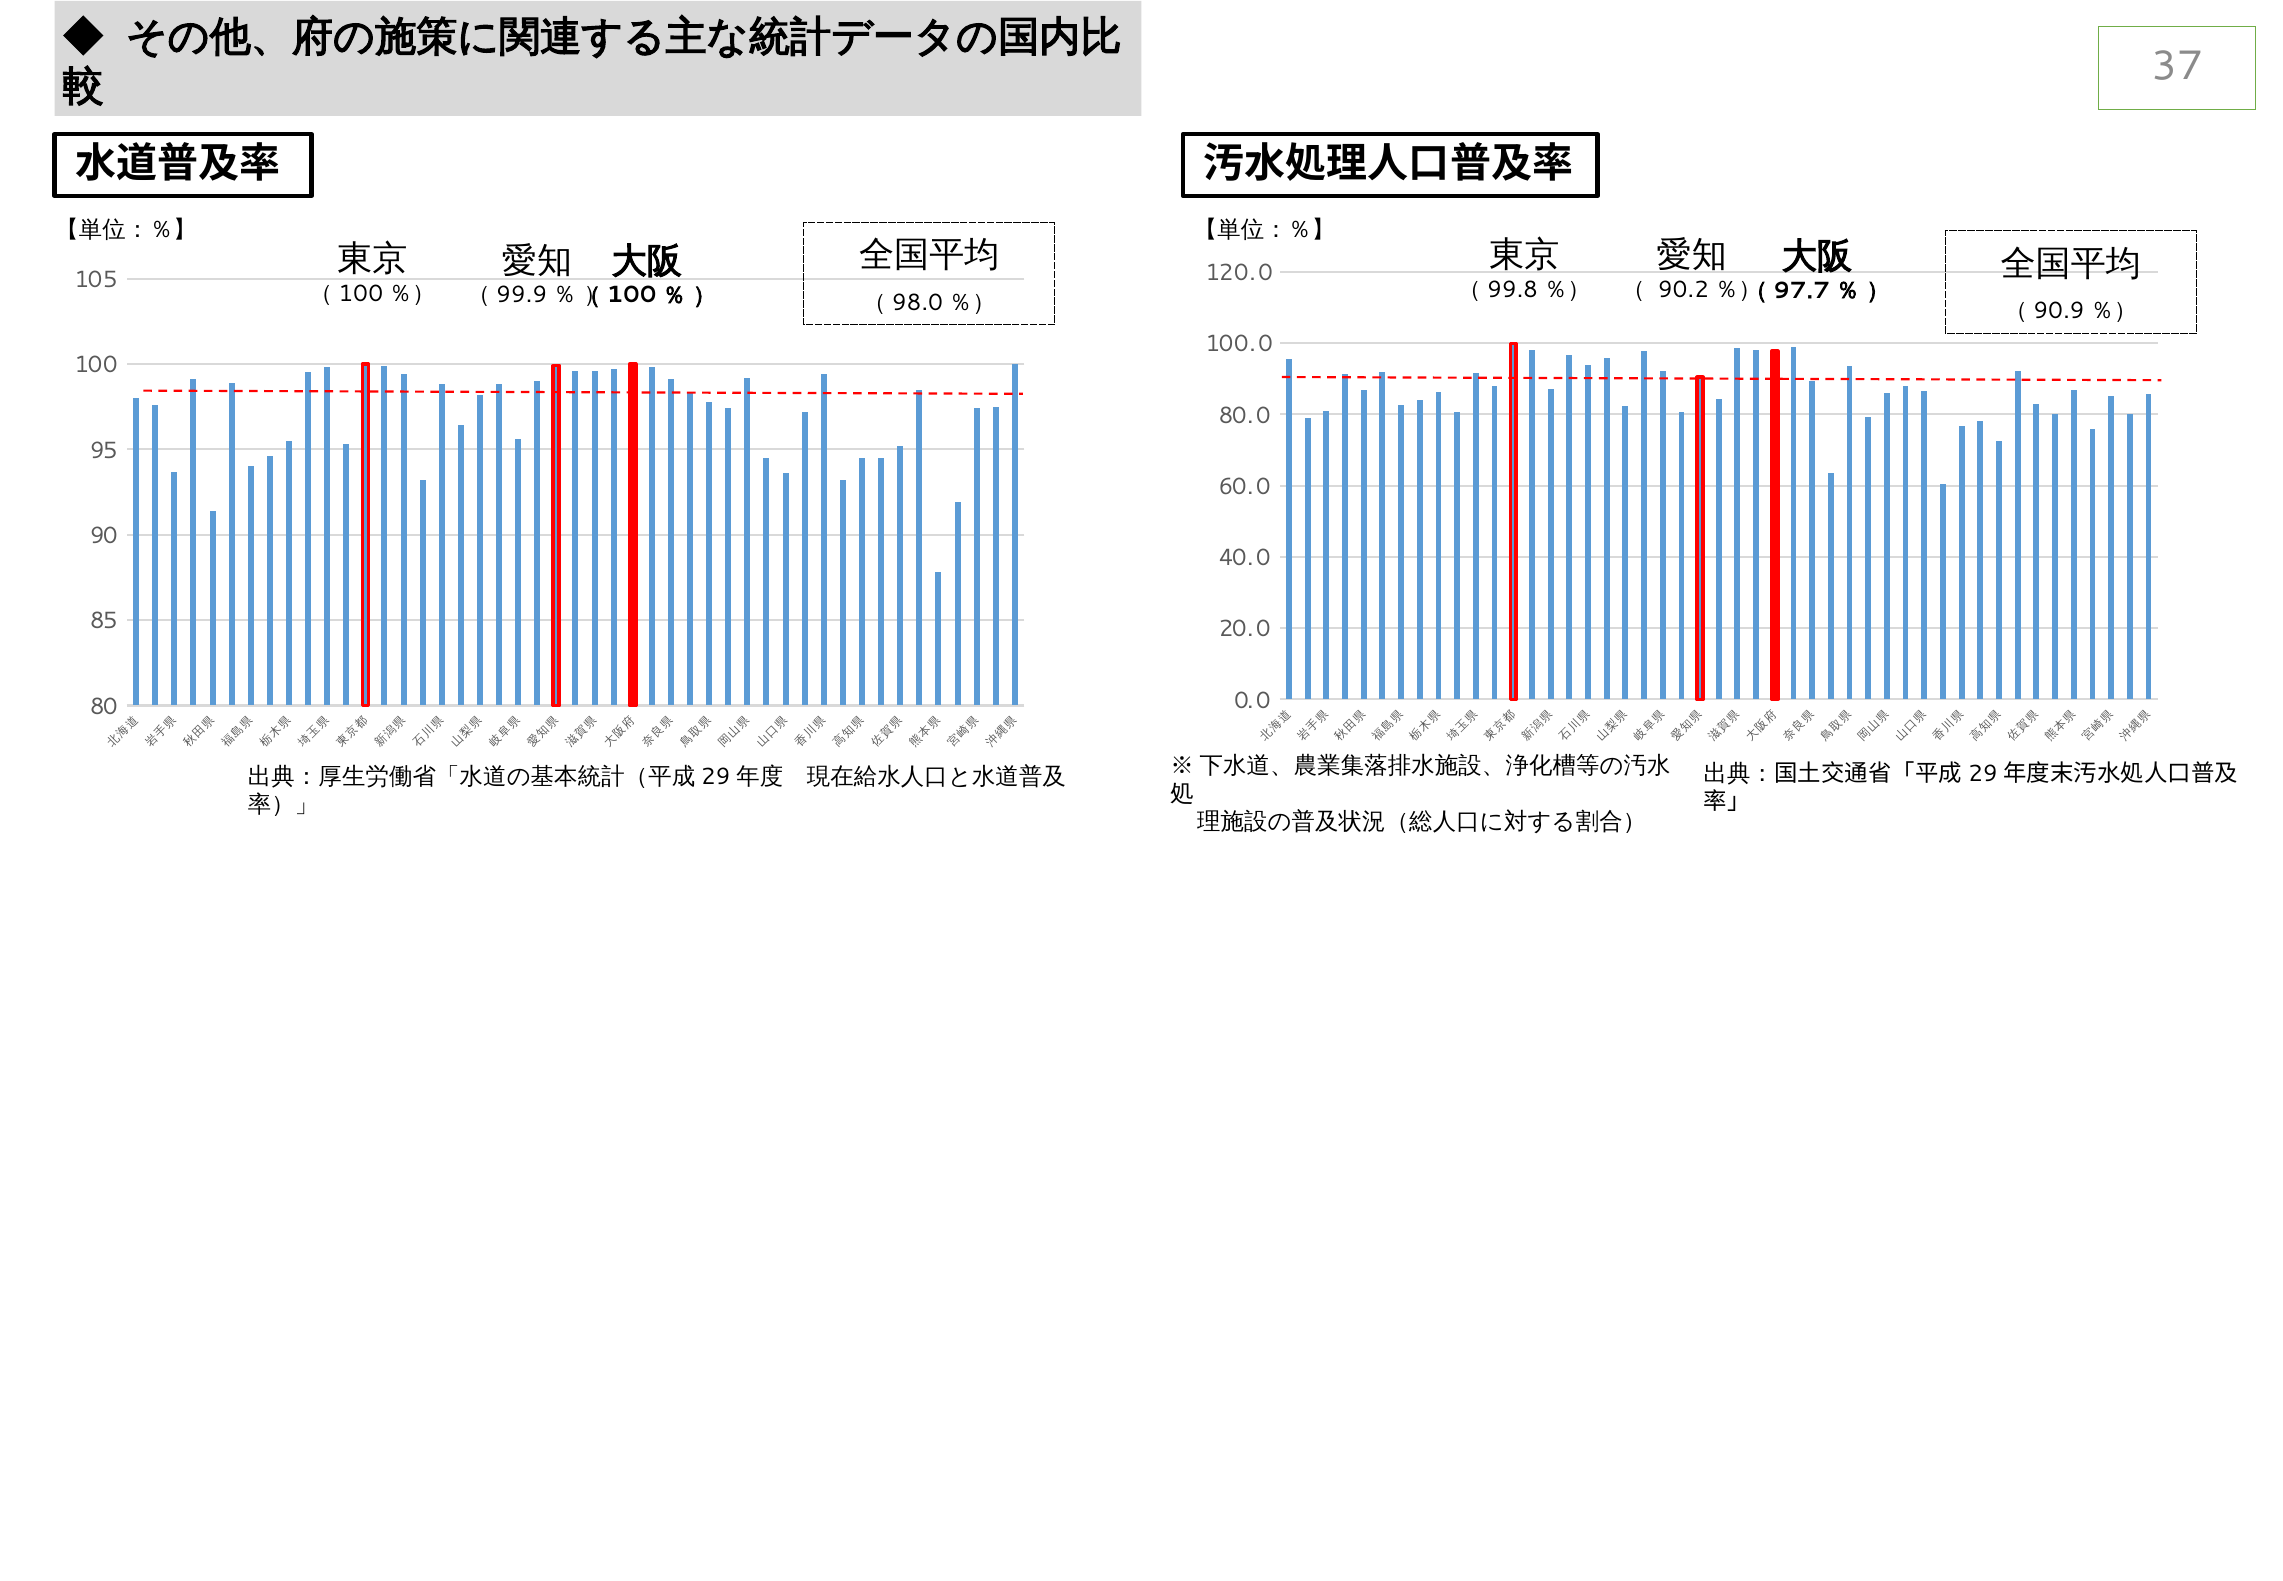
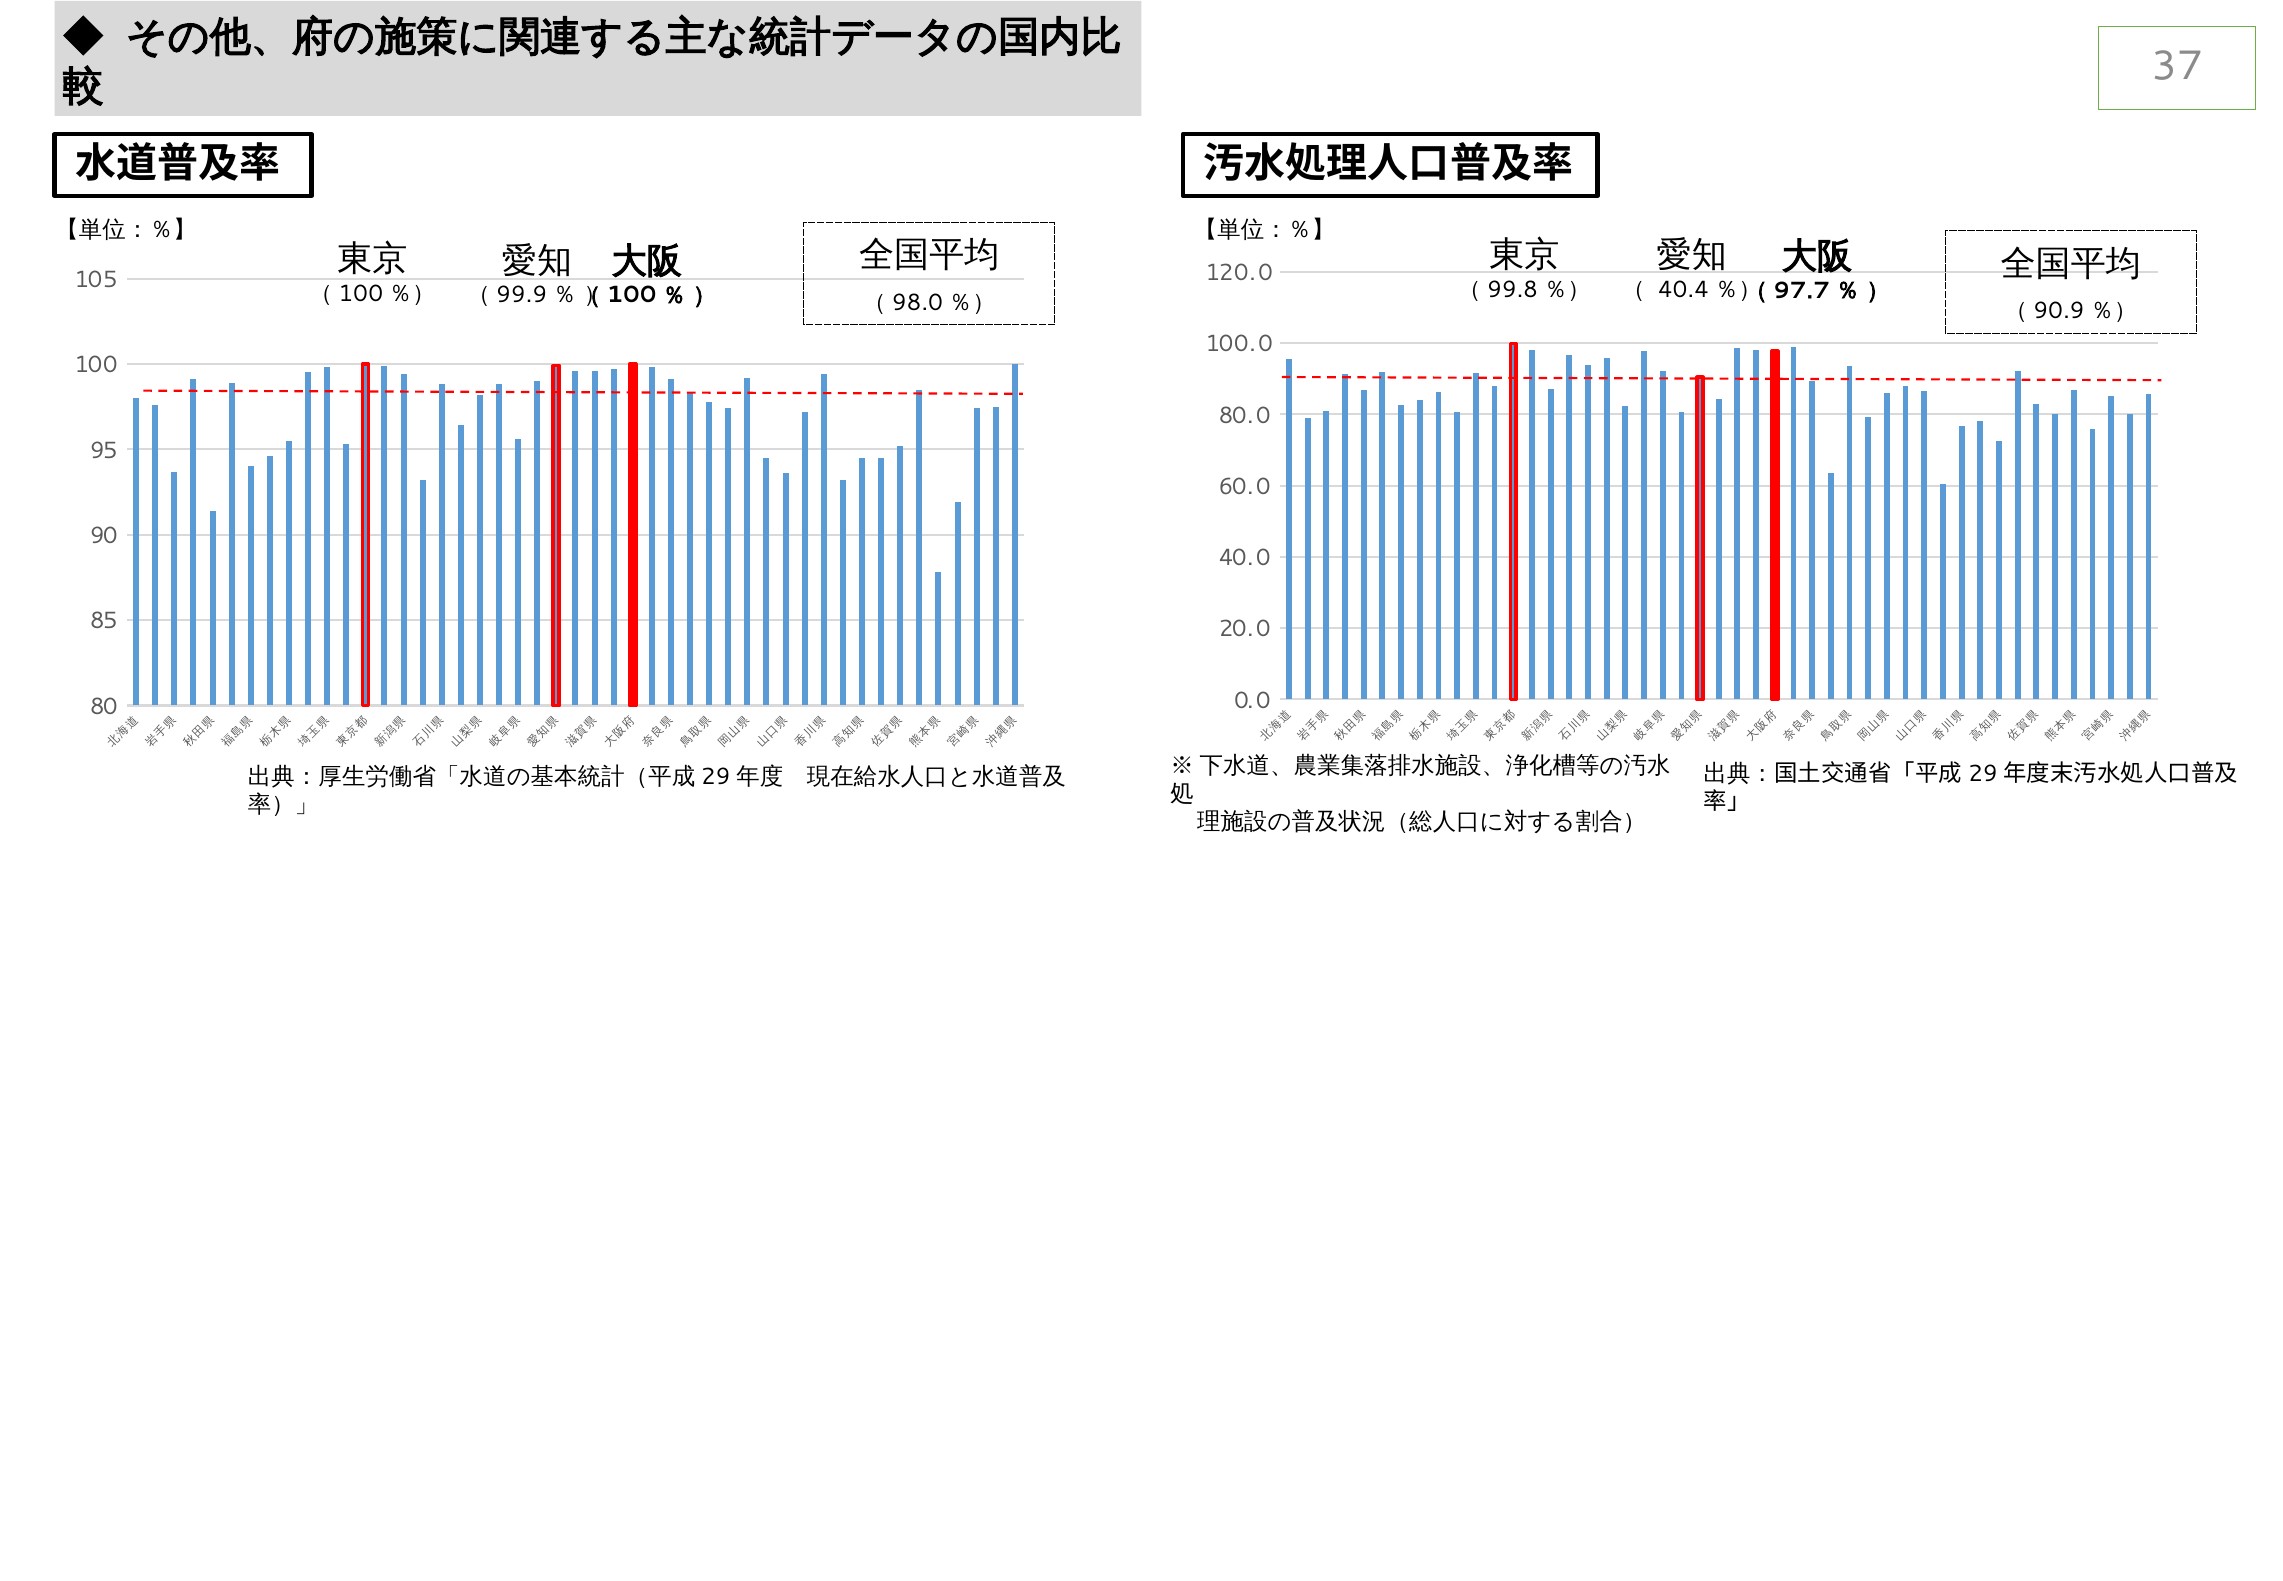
90.2: 90.2 -> 40.4 (1683, 289)
